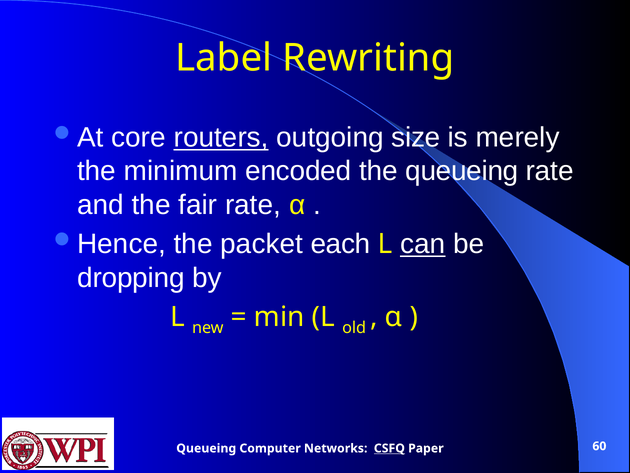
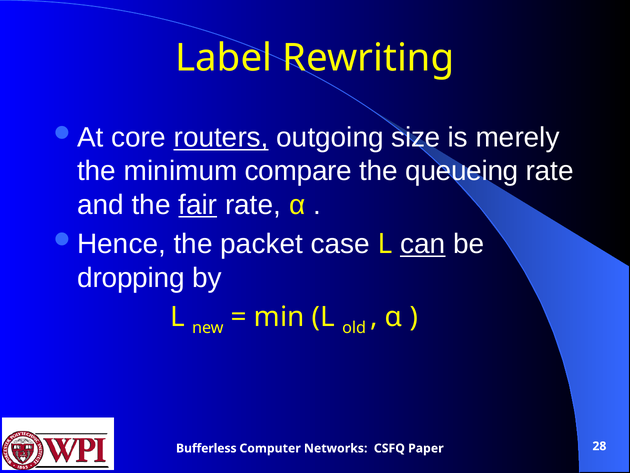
encoded: encoded -> compare (298, 171)
fair underline: none -> present (198, 205)
each: each -> case (340, 244)
Queueing: Queueing -> Bufferless (206, 448)
CSFQ underline: present -> none (389, 448)
60: 60 -> 28 (599, 446)
